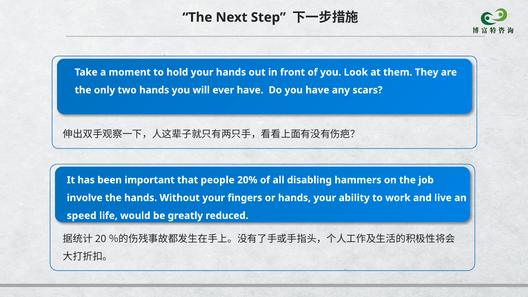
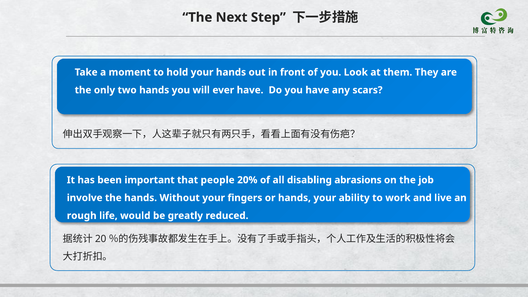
hammers: hammers -> abrasions (358, 180)
speed: speed -> rough (82, 216)
